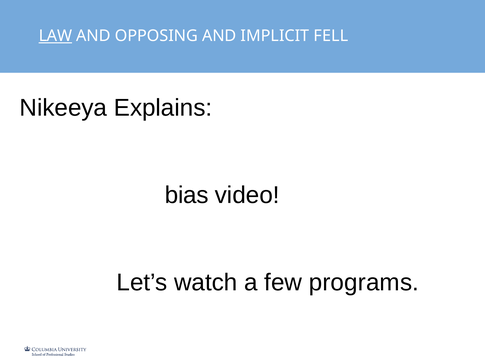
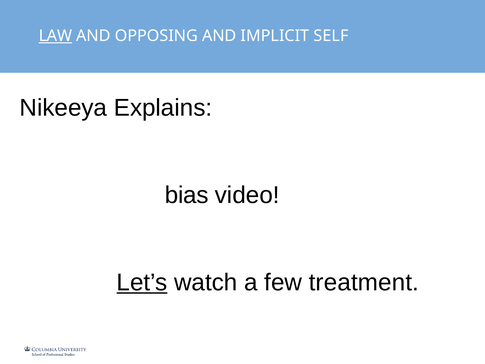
FELL: FELL -> SELF (331, 36)
Let’s underline: none -> present (142, 282)
programs: programs -> treatment (364, 282)
